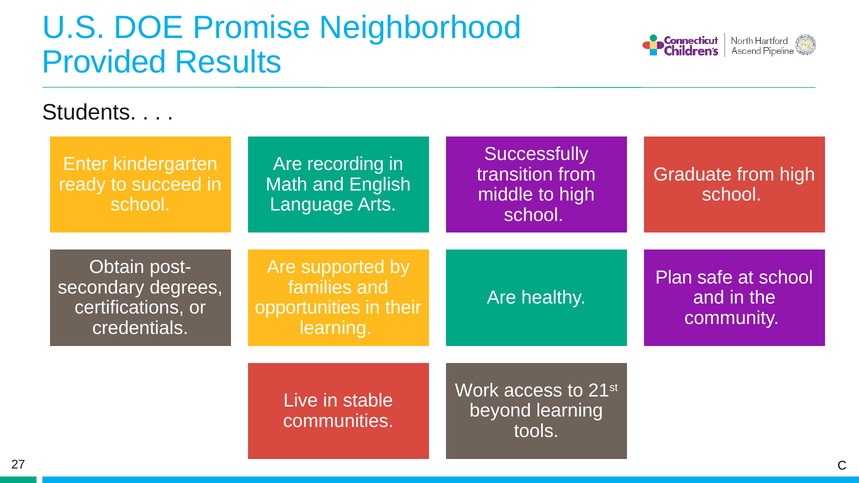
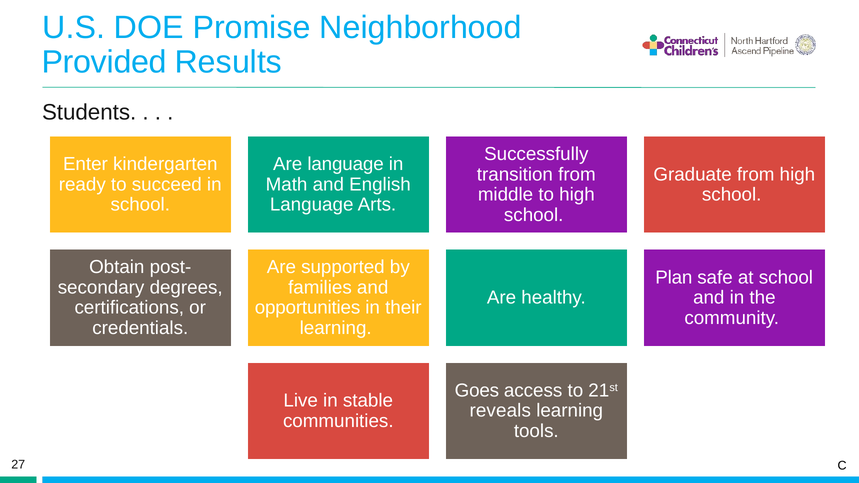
Are recording: recording -> language (346, 164)
Work: Work -> Goes (477, 391)
beyond: beyond -> reveals (500, 411)
